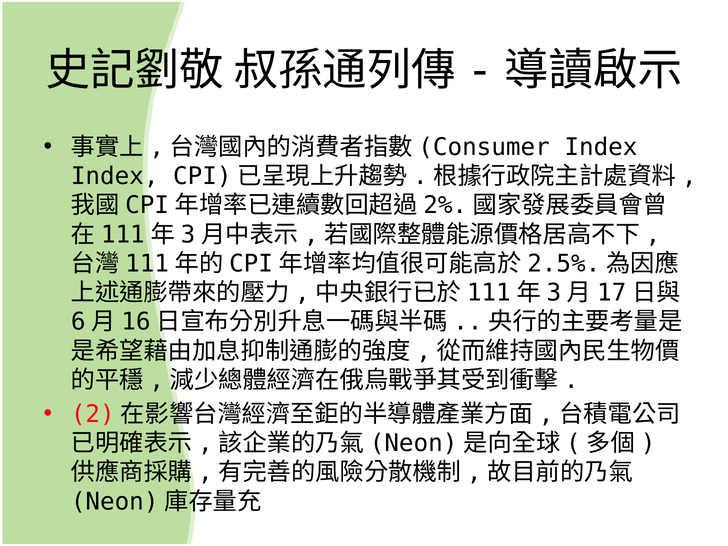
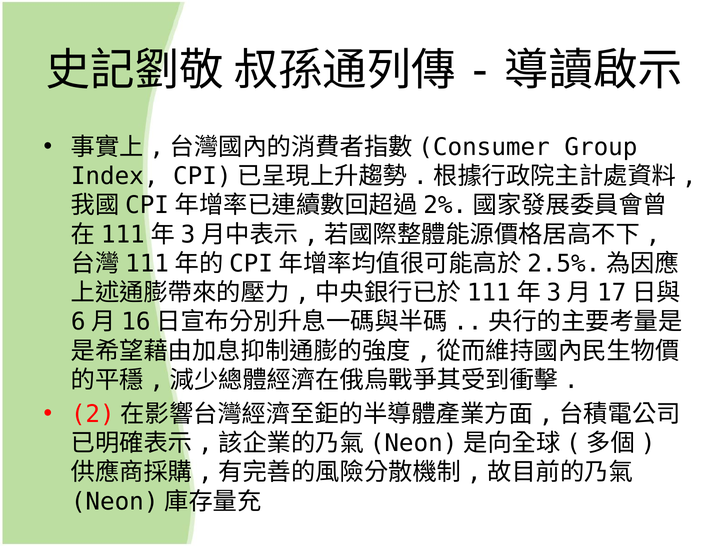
Index: Index -> Group (601, 147)
